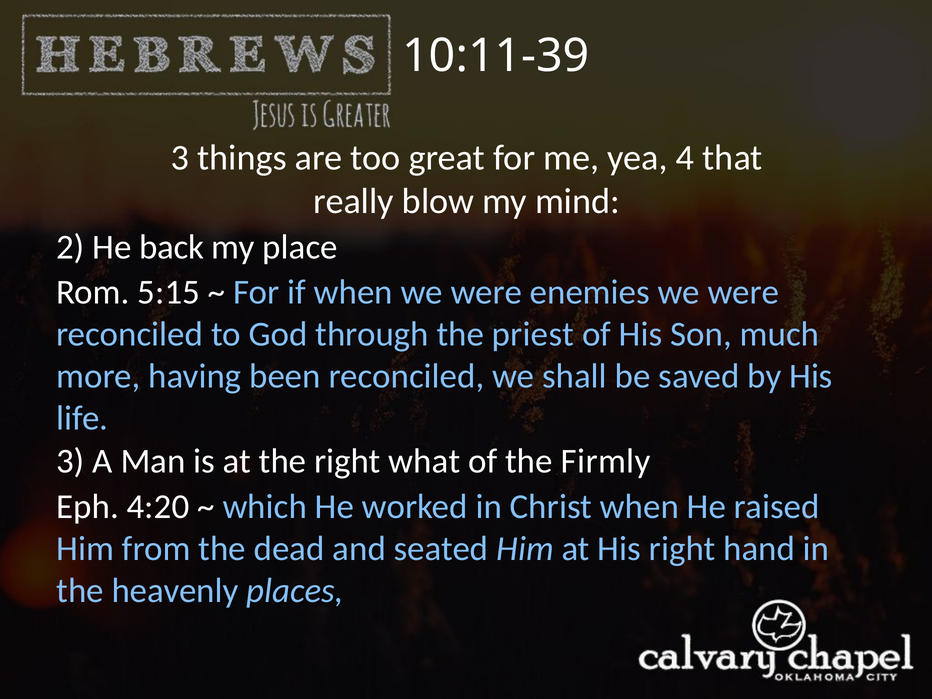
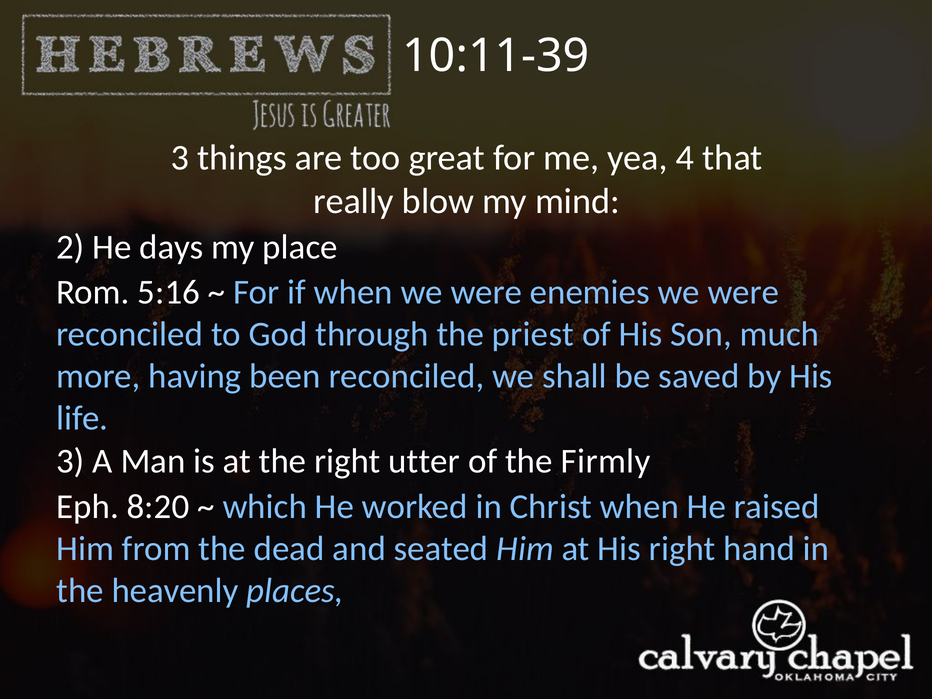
back: back -> days (172, 247)
5:15: 5:15 -> 5:16 (169, 292)
what: what -> utter (424, 461)
4:20: 4:20 -> 8:20 (158, 507)
